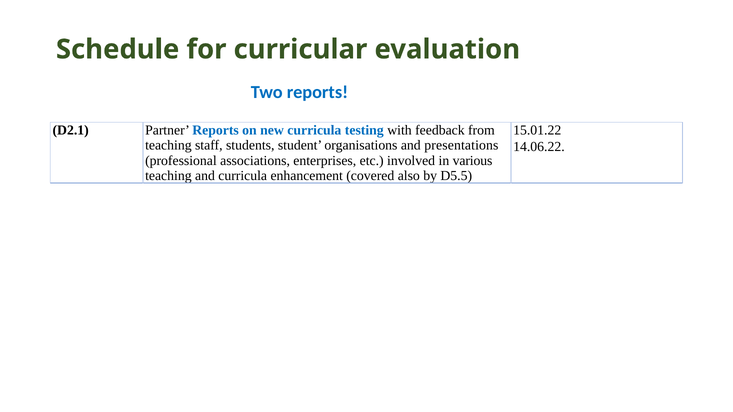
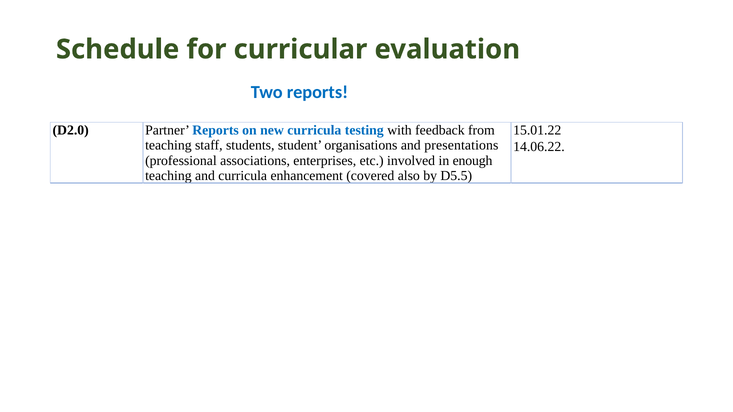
D2.1: D2.1 -> D2.0 (71, 130)
various: various -> enough (473, 161)
